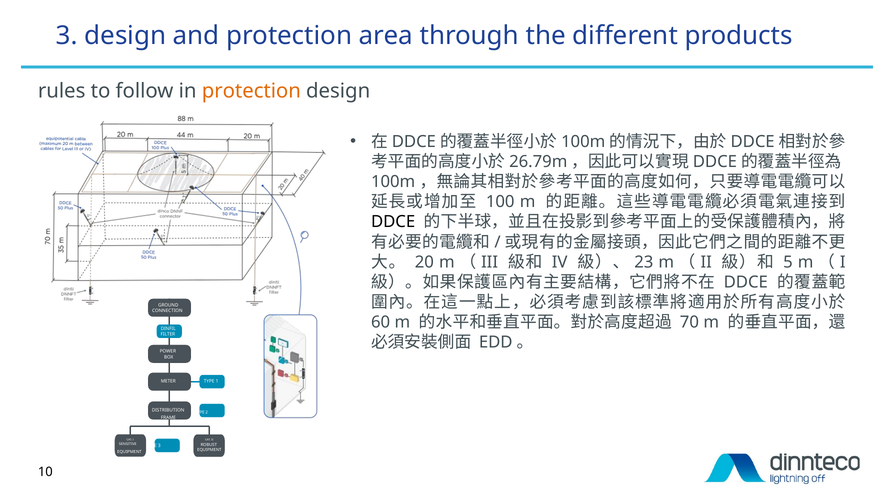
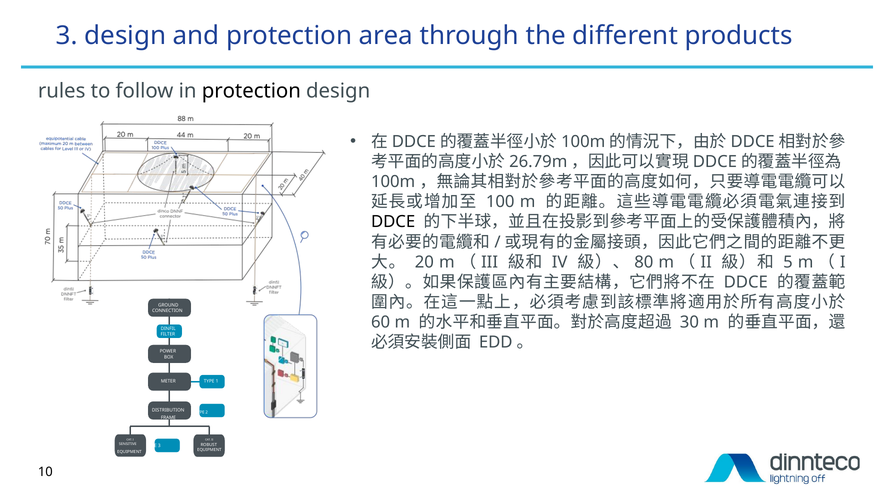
protection colour: orange -> black (251, 91)
23: 23 -> 80 (644, 262)
70: 70 -> 30 (689, 322)
